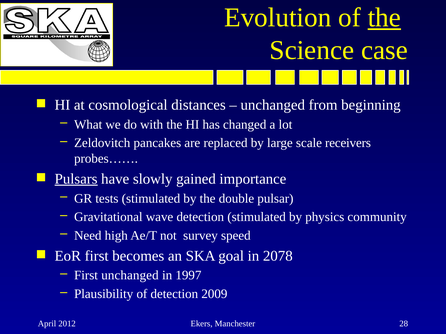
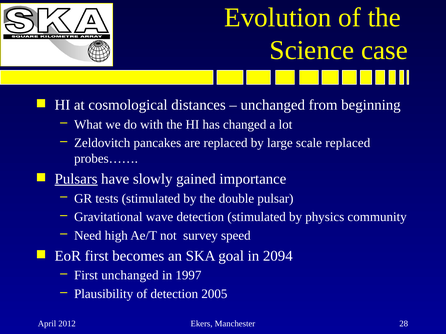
the underline: present -> none (384, 18)
scale receivers: receivers -> replaced (348, 143)
2078: 2078 -> 2094 (278, 256)
2009: 2009 -> 2005 (214, 294)
